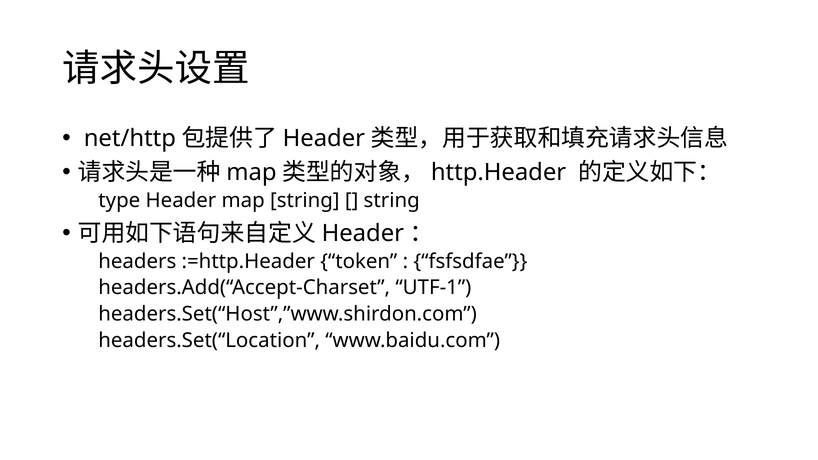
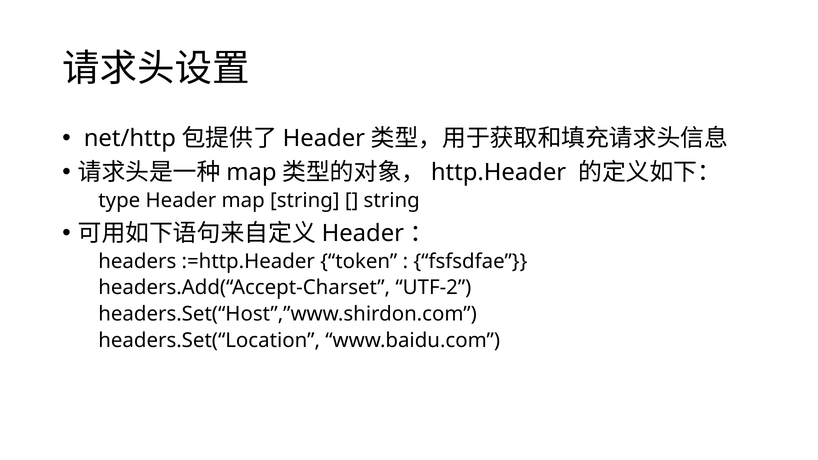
UTF-1: UTF-1 -> UTF-2 (433, 288)
